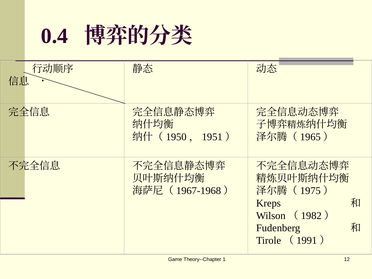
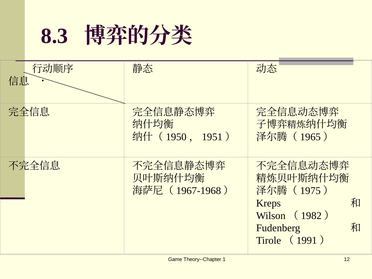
0.4: 0.4 -> 8.3 (54, 36)
